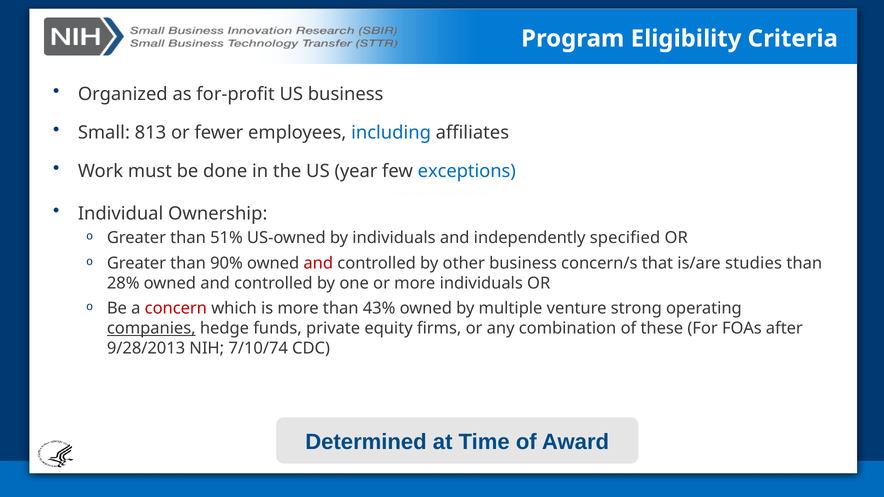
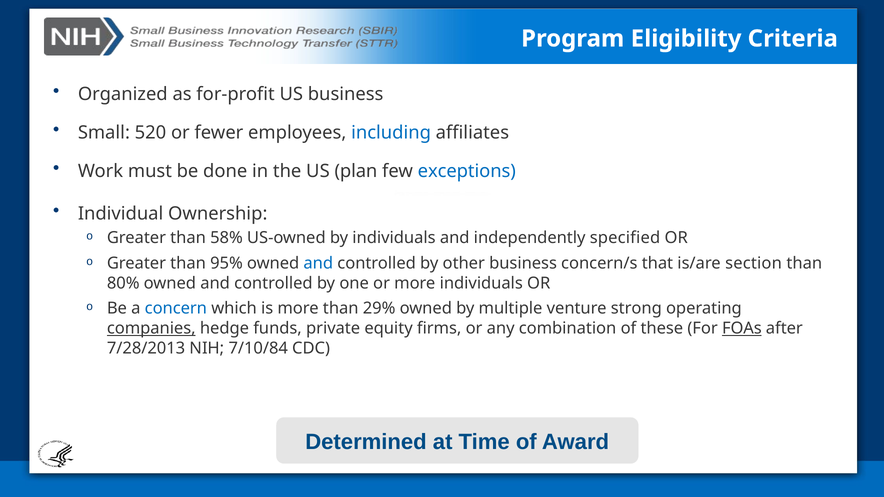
813: 813 -> 520 (150, 133)
year: year -> plan (356, 171)
51%: 51% -> 58% (226, 238)
90%: 90% -> 95% (226, 263)
and colour: red -> blue (318, 263)
studies: studies -> section (754, 263)
28%: 28% -> 80% (123, 283)
concern colour: red -> blue (176, 309)
43%: 43% -> 29% (379, 309)
FOAs underline: none -> present (742, 329)
9/28/2013: 9/28/2013 -> 7/28/2013 (146, 348)
7/10/74: 7/10/74 -> 7/10/84 (258, 348)
